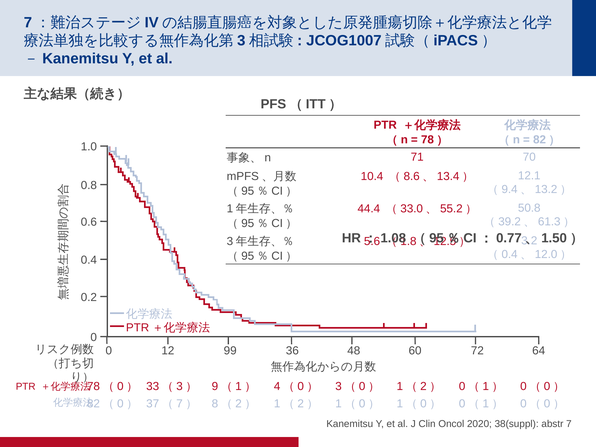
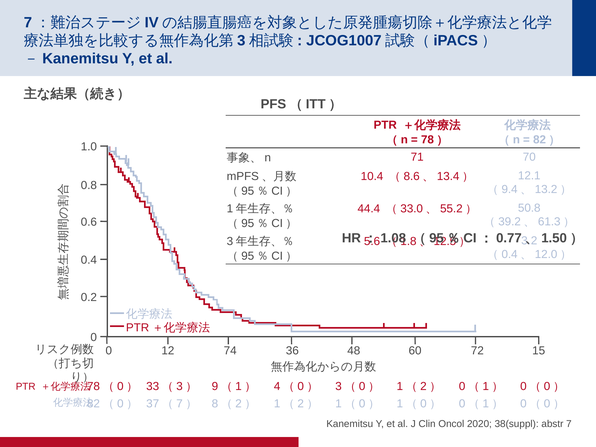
99: 99 -> 74 (230, 351)
64: 64 -> 15 (539, 351)
